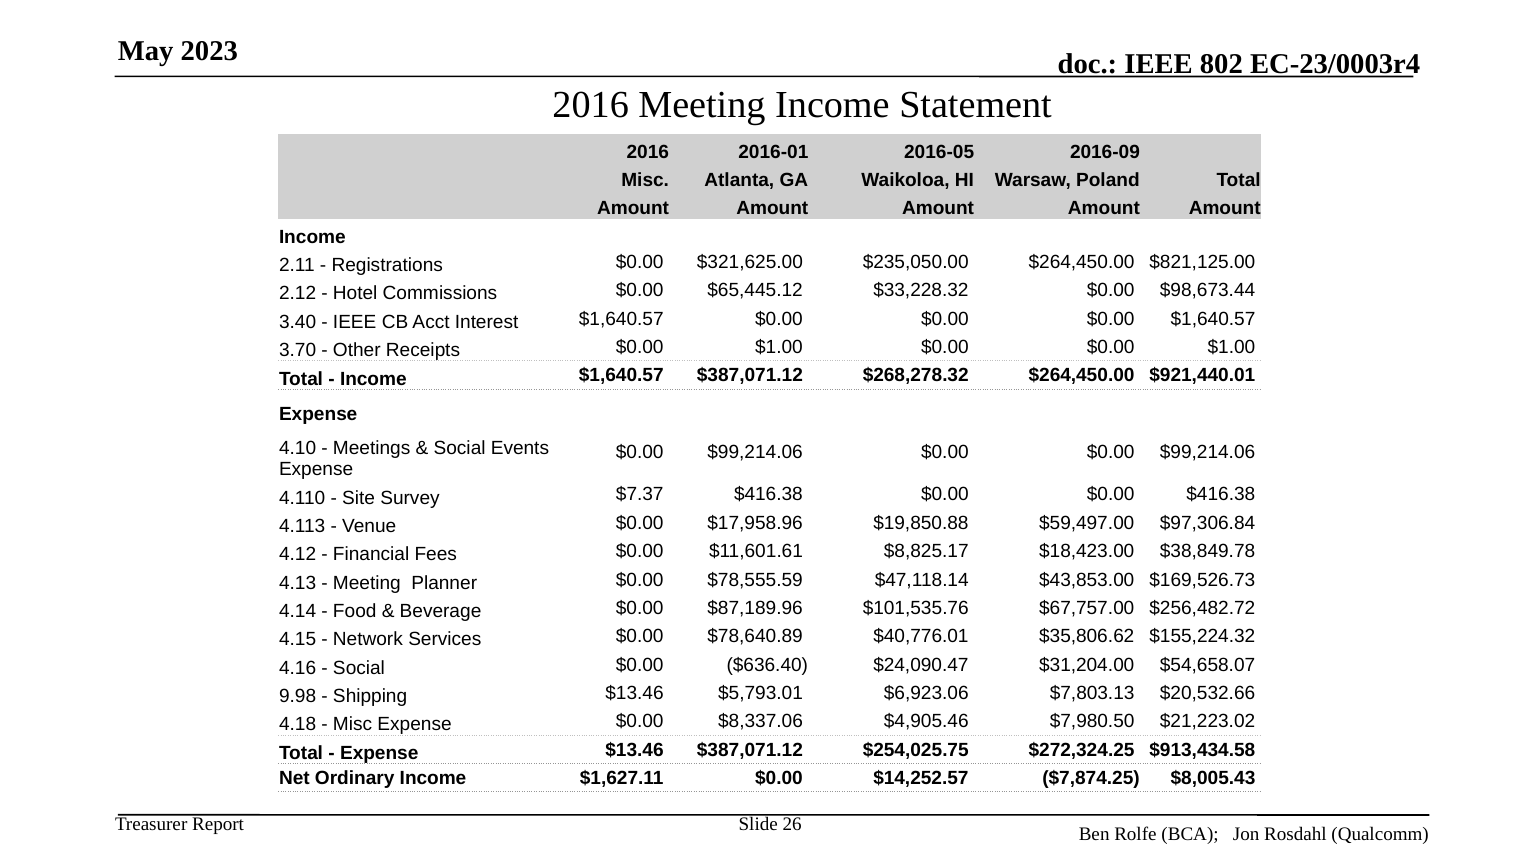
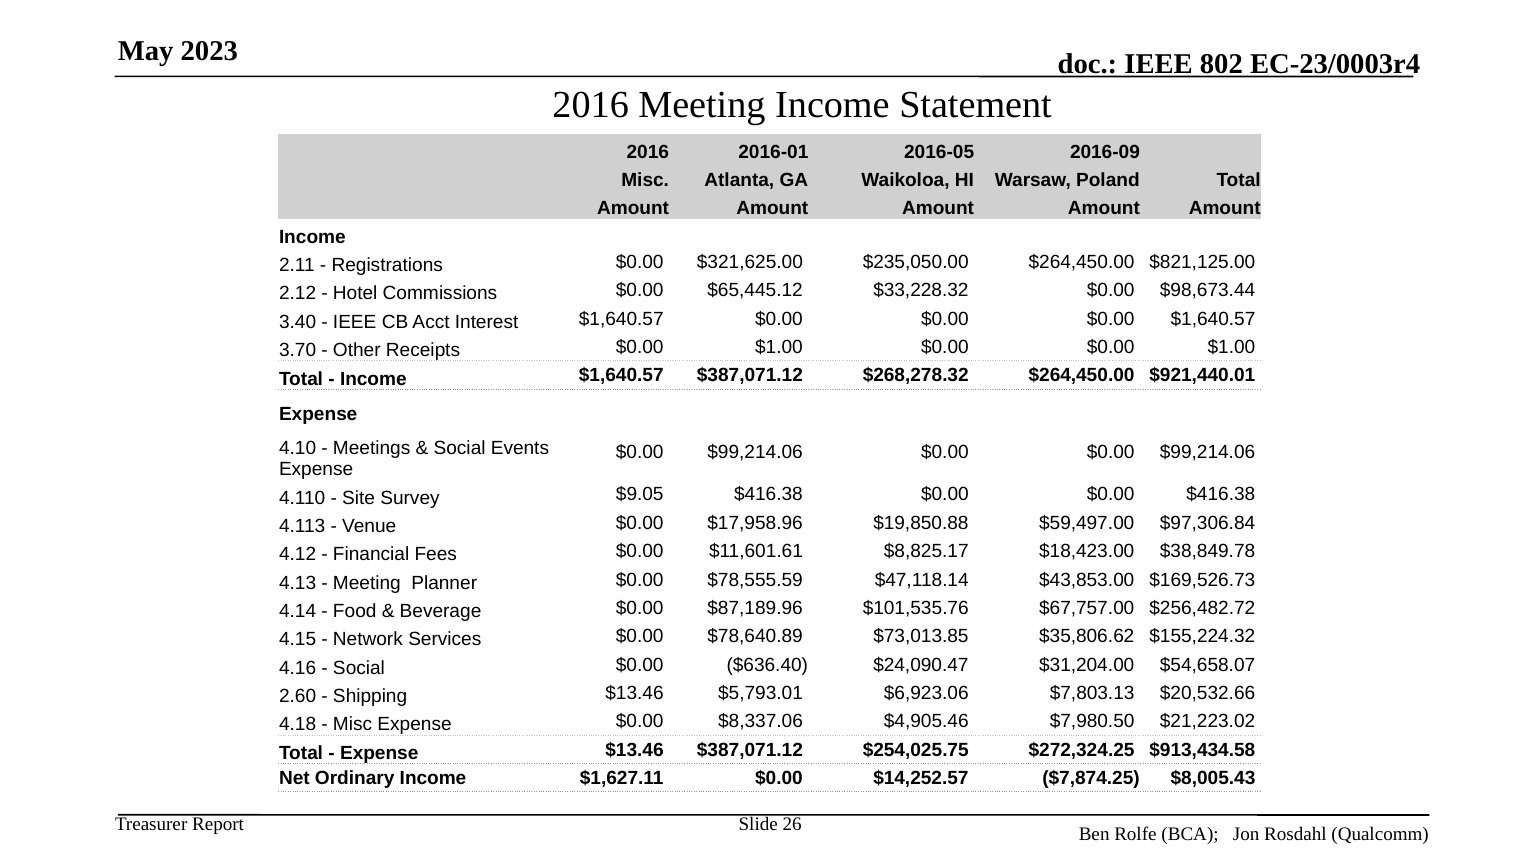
$7.37: $7.37 -> $9.05 (640, 495)
$40,776.01: $40,776.01 -> $73,013.85 (921, 637)
9.98: 9.98 -> 2.60 (298, 697)
